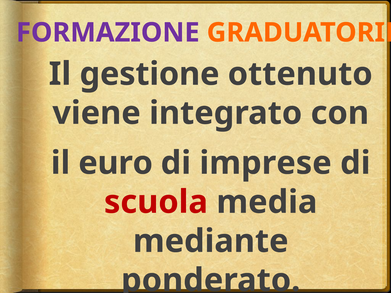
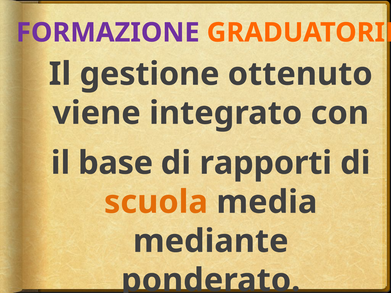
euro: euro -> base (116, 163)
imprese: imprese -> rapporti (266, 163)
scuola colour: red -> orange (156, 202)
